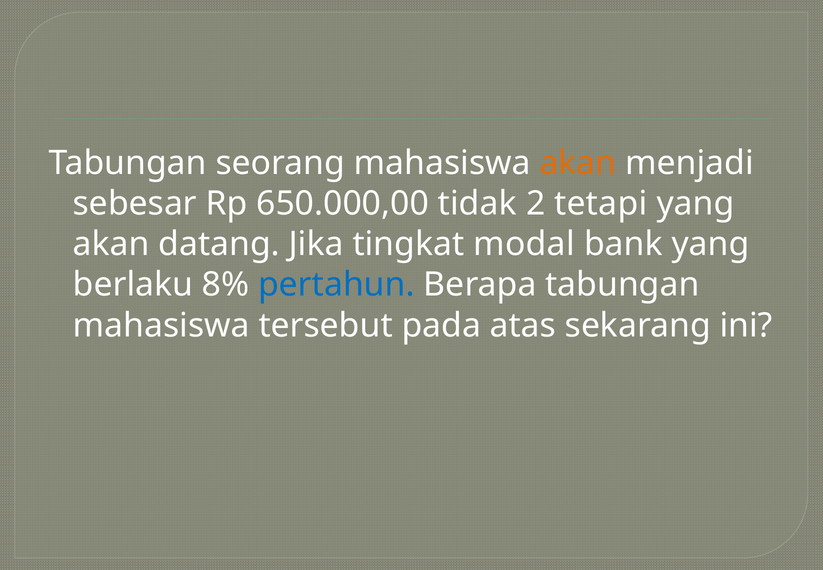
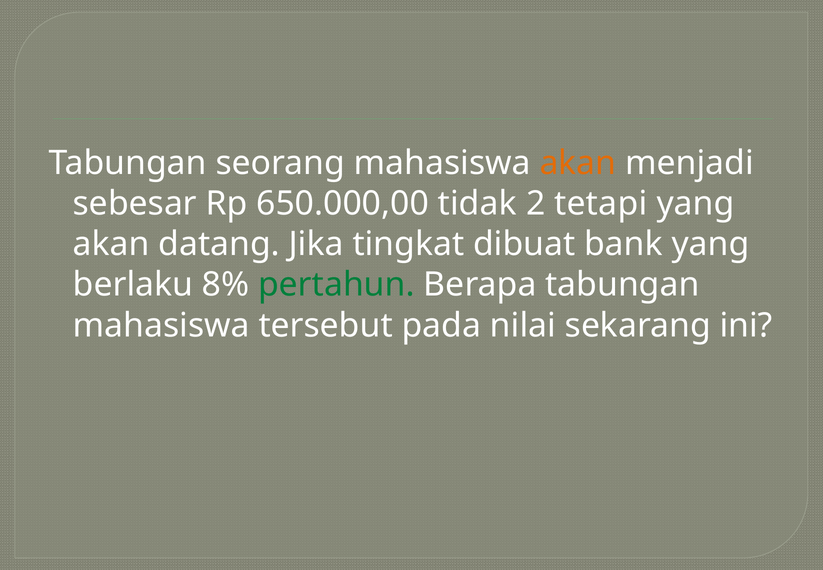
modal: modal -> dibuat (524, 244)
pertahun colour: blue -> green (336, 285)
atas: atas -> nilai (523, 325)
